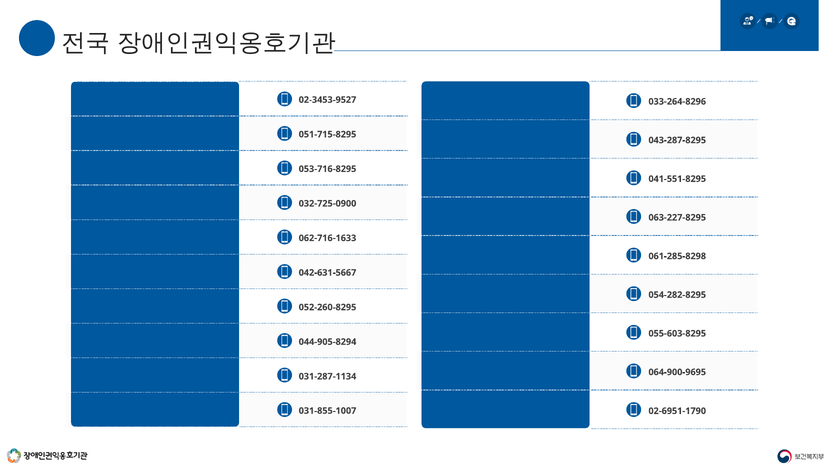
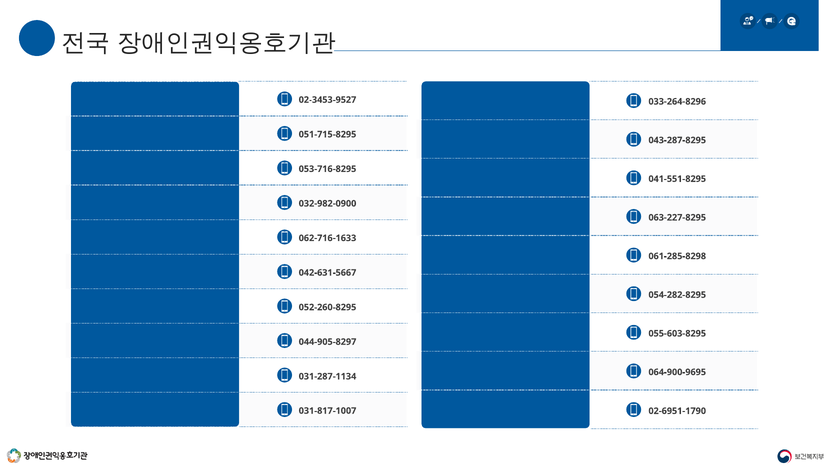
032-725-0900: 032-725-0900 -> 032-982-0900 (328, 204)
044-905-8294: 044-905-8294 -> 044-905-8297 (328, 342)
031-855-1007: 031-855-1007 -> 031-817-1007 (328, 411)
